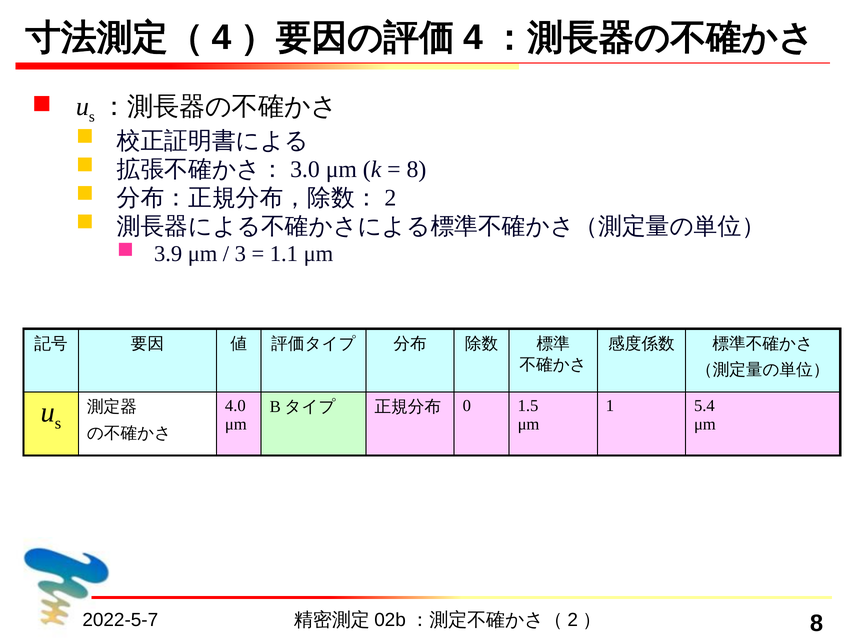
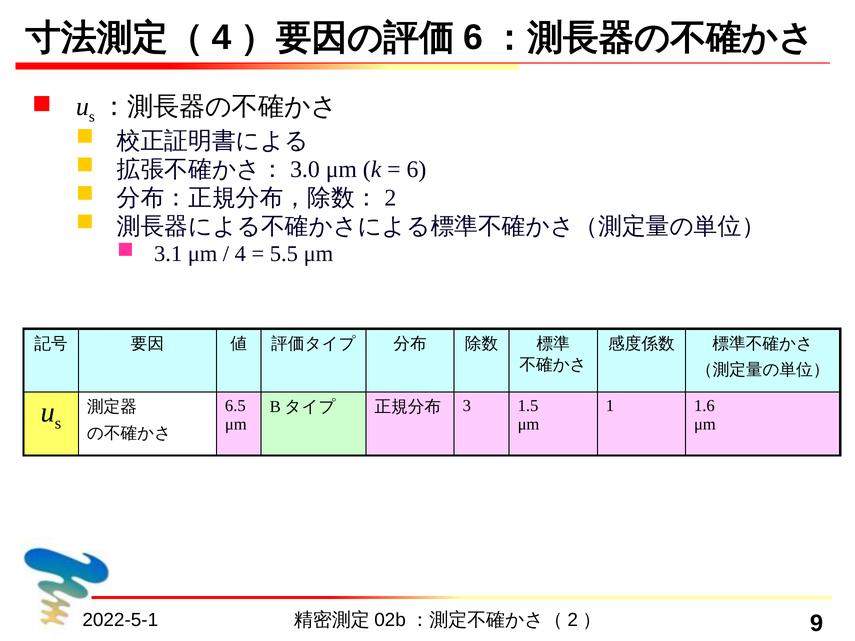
4: 4 -> 6 (473, 38)
8: 8 -> 6 (416, 169)
3.9: 3.9 -> 3.1 (168, 254)
3: 3 -> 4 (240, 254)
1.1: 1.1 -> 5.5 (284, 254)
4.0: 4.0 -> 6.5 (235, 406)
5.4: 5.4 -> 1.6 (704, 406)
0: 0 -> 3 (467, 406)
2022-5-7: 2022-5-7 -> 2022-5-1 (120, 620)
8: 8 -> 9 (817, 624)
